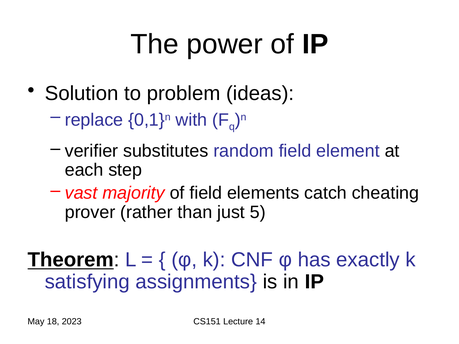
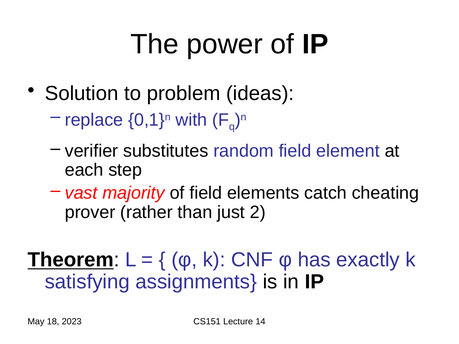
5: 5 -> 2 (258, 212)
